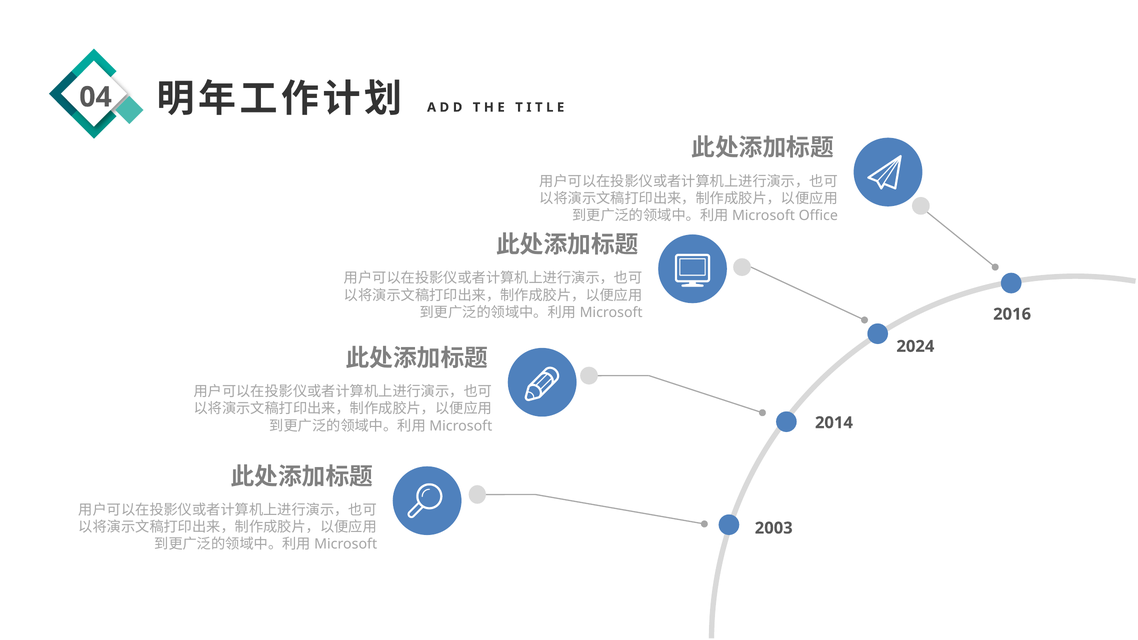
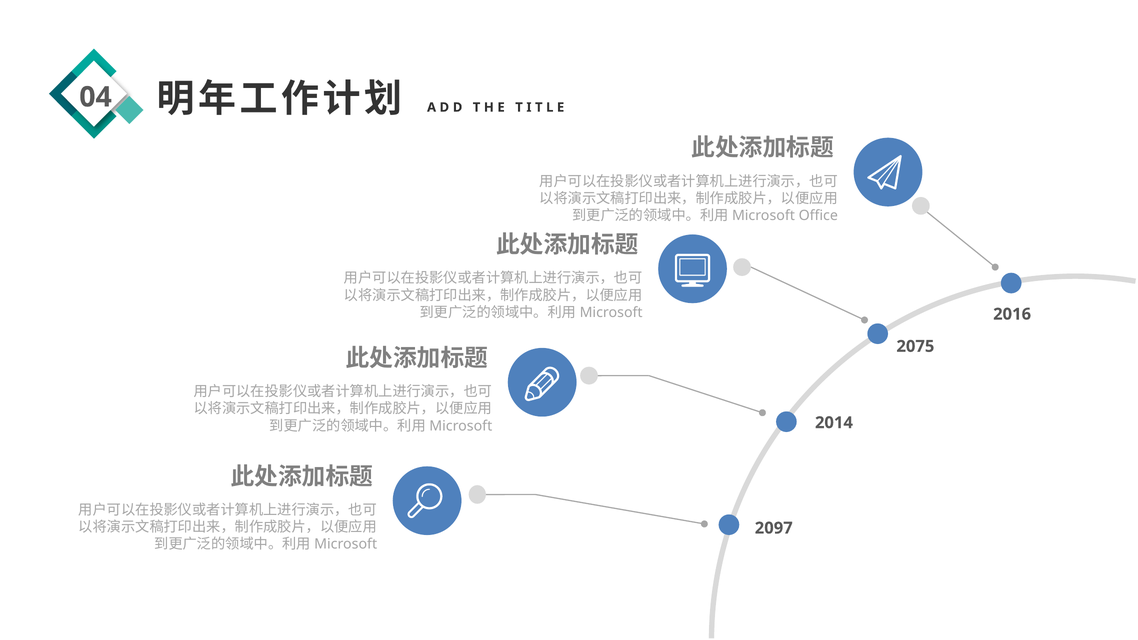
2024: 2024 -> 2075 (915, 346)
2003: 2003 -> 2097 (774, 528)
